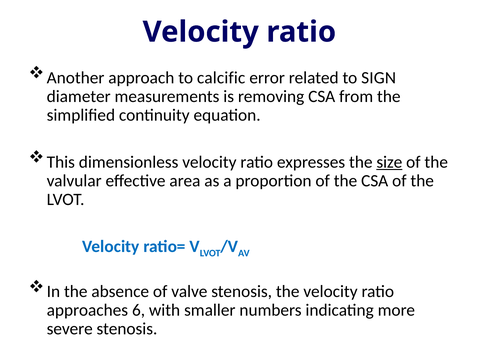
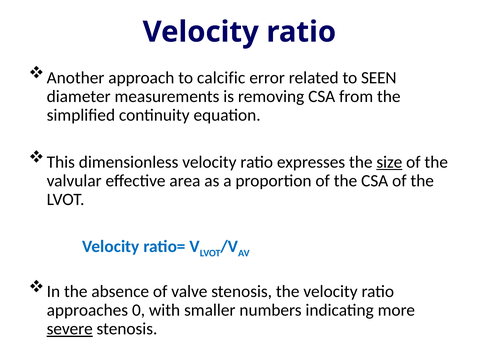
SIGN: SIGN -> SEEN (379, 78)
6: 6 -> 0 (139, 310)
severe underline: none -> present (70, 329)
